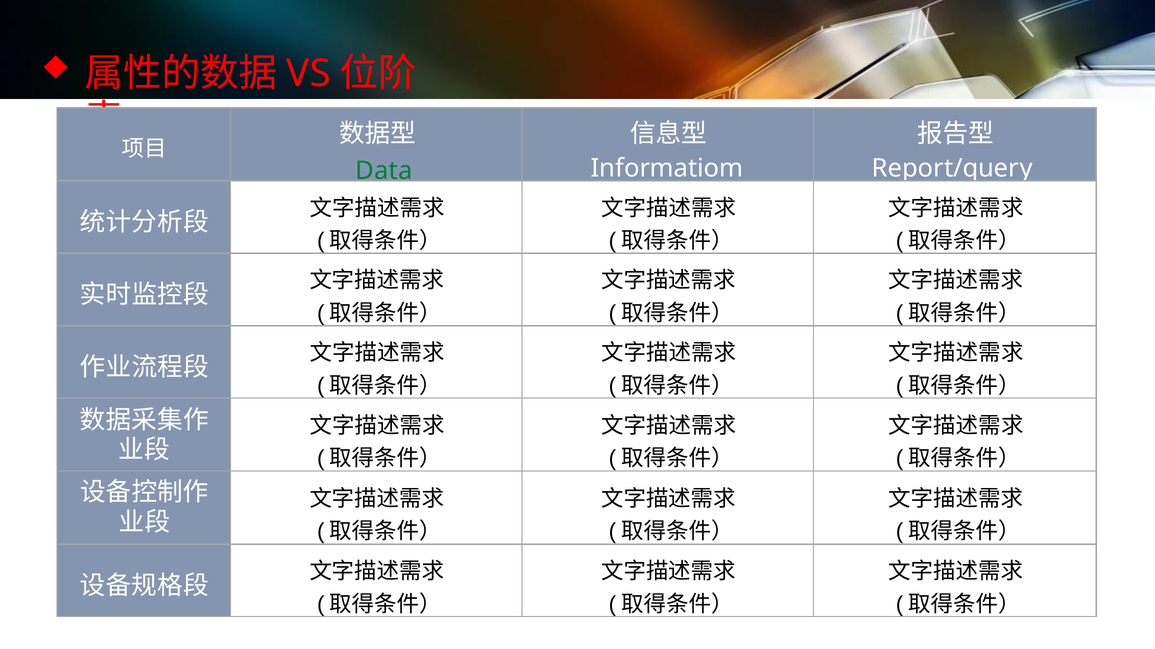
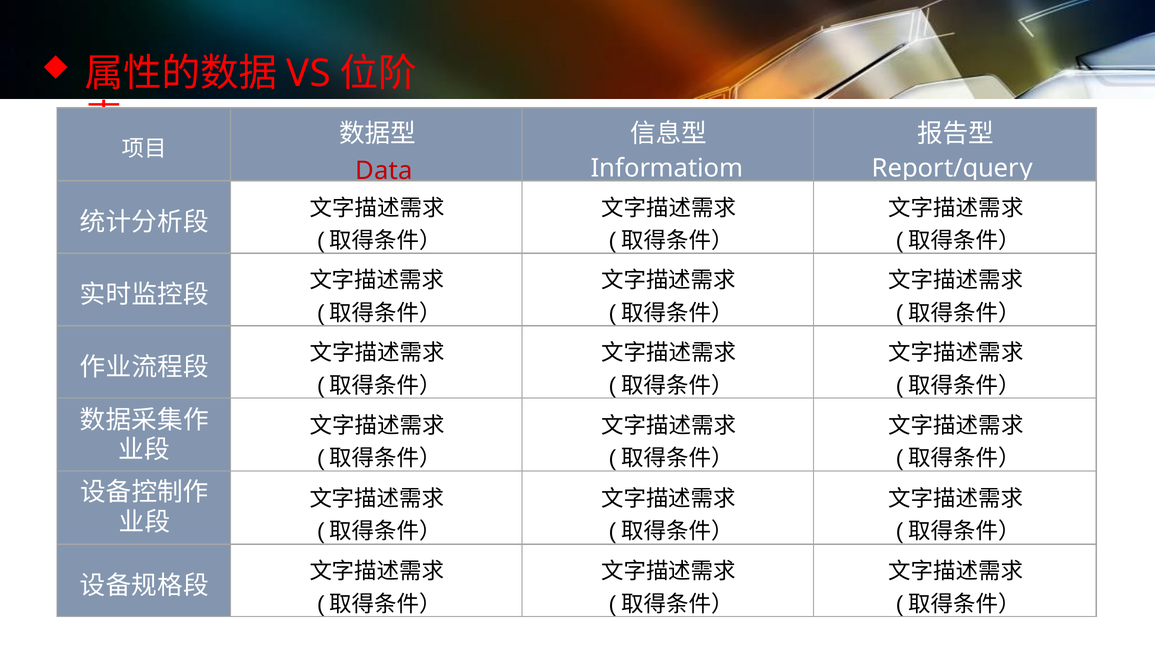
Data colour: green -> red (384, 171)
